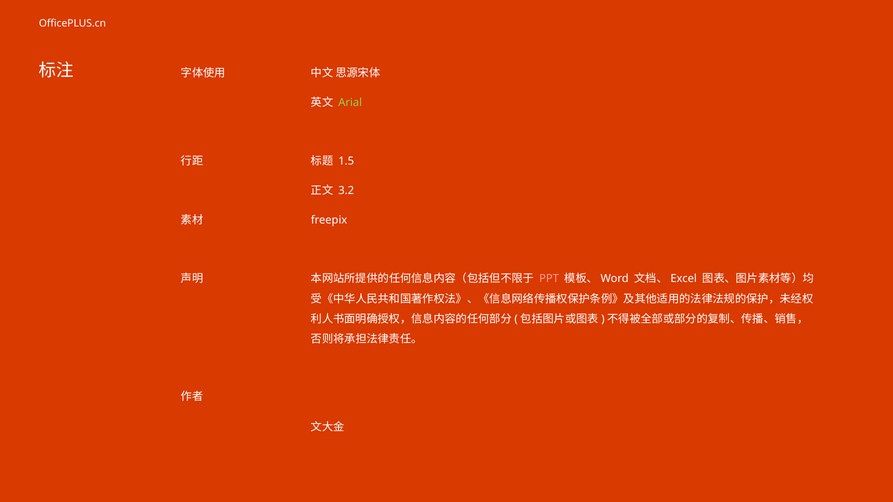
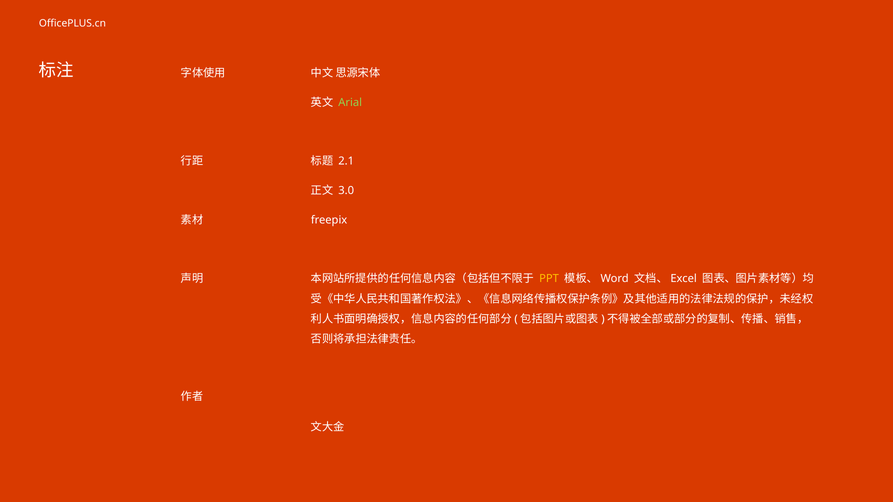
1.5: 1.5 -> 2.1 (346, 161)
3.2: 3.2 -> 3.0 (346, 191)
PPT colour: pink -> yellow (549, 279)
